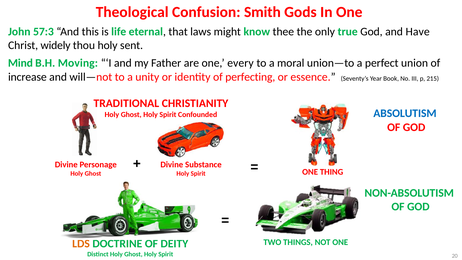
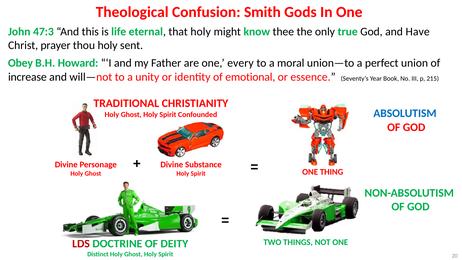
57:3: 57:3 -> 47:3 (43, 32)
that laws: laws -> holy (201, 32)
widely: widely -> prayer (56, 45)
Mind: Mind -> Obey (20, 63)
Moving: Moving -> Howard (78, 63)
perfecting: perfecting -> emotional (250, 77)
LDS colour: orange -> red (81, 244)
